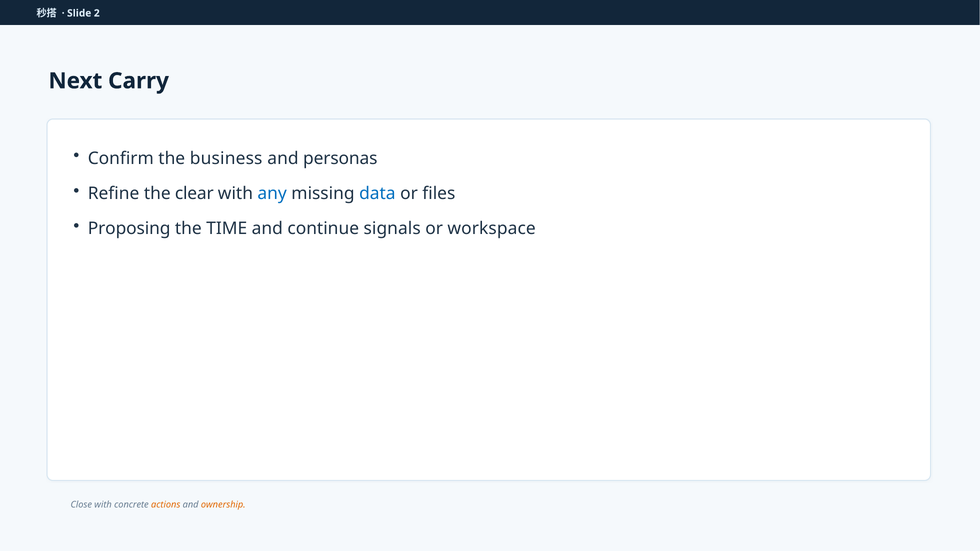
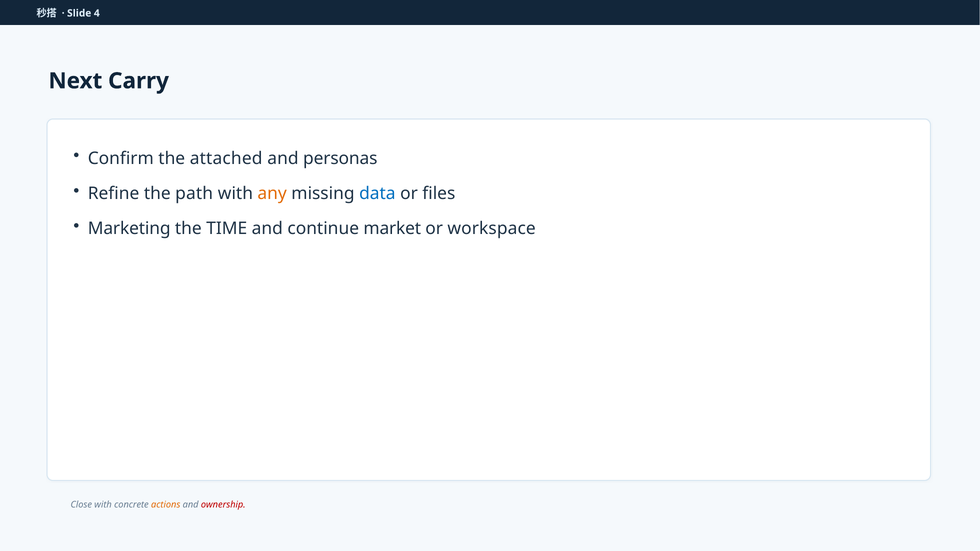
2: 2 -> 4 (97, 13)
business: business -> attached (226, 159)
clear: clear -> path (194, 194)
any colour: blue -> orange (272, 194)
Proposing: Proposing -> Marketing (129, 229)
signals: signals -> market (392, 229)
ownership colour: orange -> red (223, 505)
